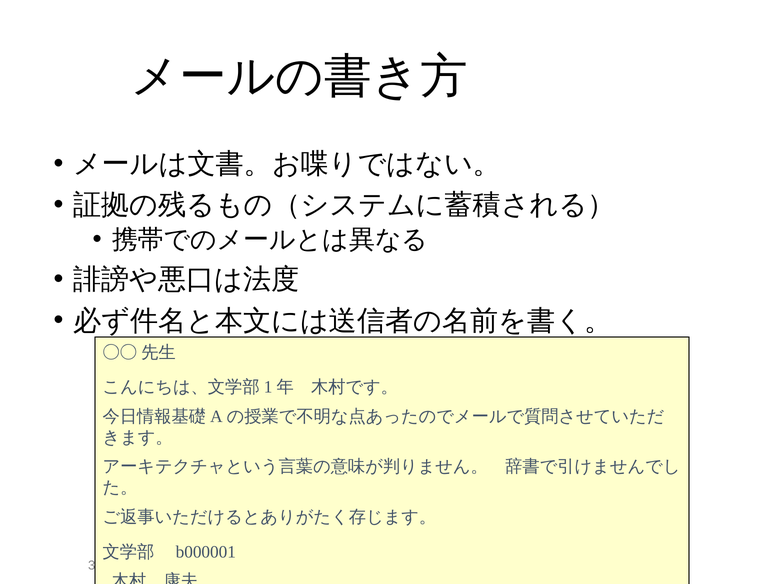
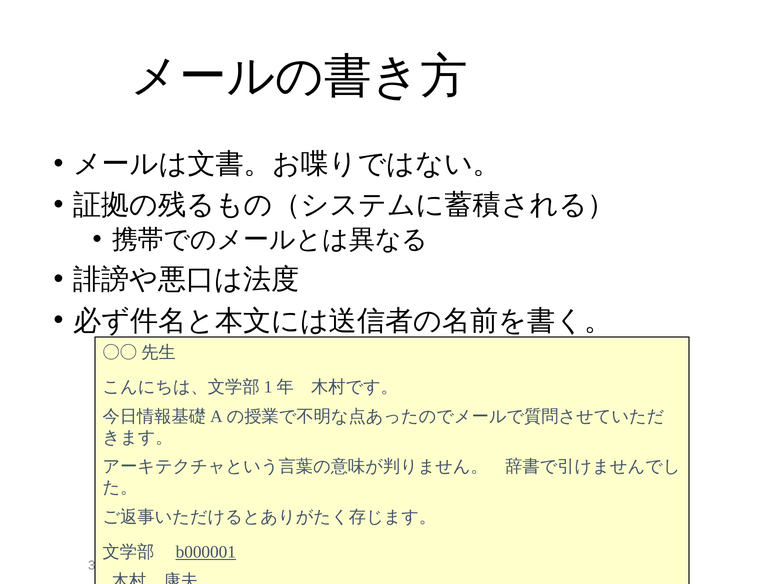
b000001 underline: none -> present (206, 551)
